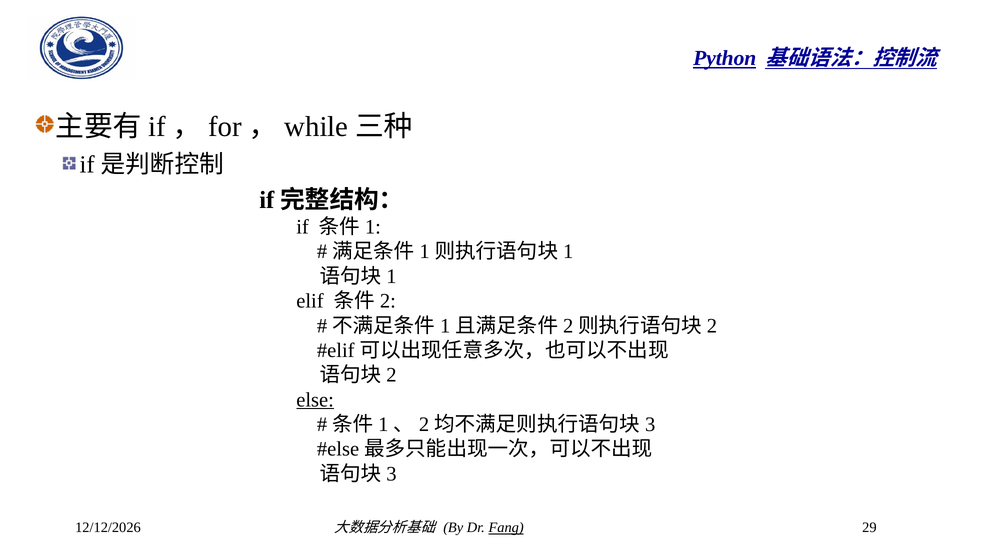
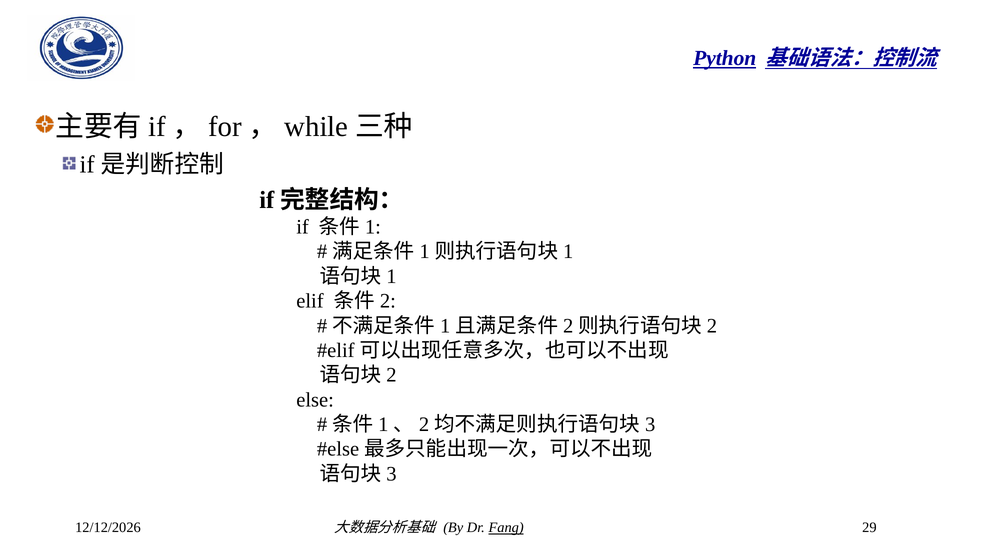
else underline: present -> none (315, 400)
